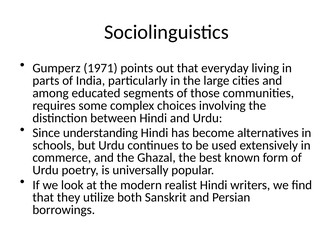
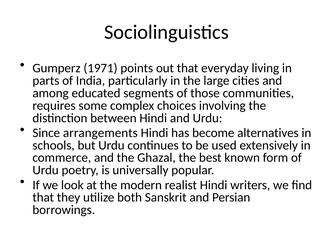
understanding: understanding -> arrangements (100, 133)
